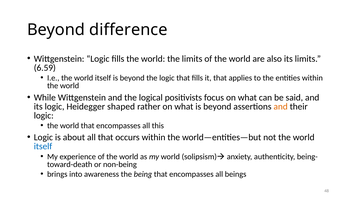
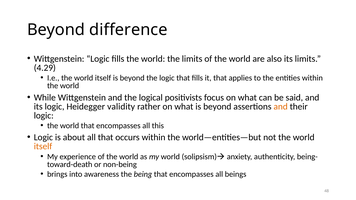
6.59: 6.59 -> 4.29 (45, 68)
shaped: shaped -> validity (121, 107)
itself colour: blue -> orange (43, 147)
